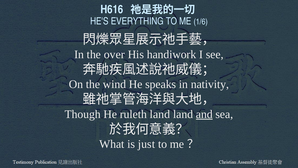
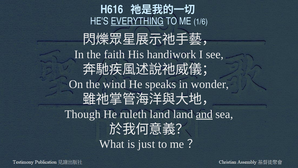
EVERYTHING underline: none -> present (137, 21)
over: over -> faith (114, 54)
nativity: nativity -> wonder (210, 84)
